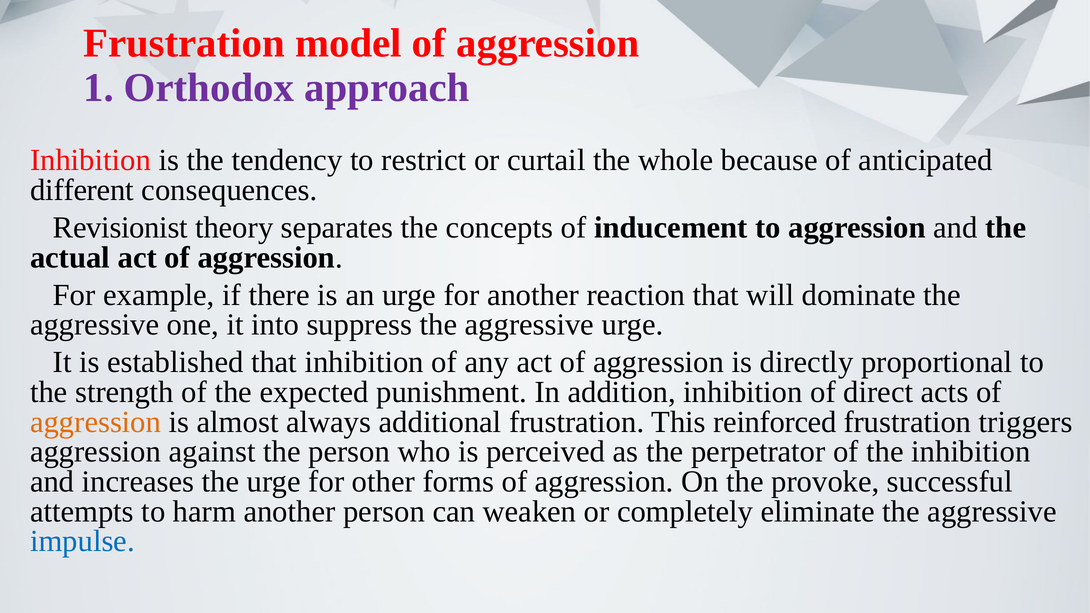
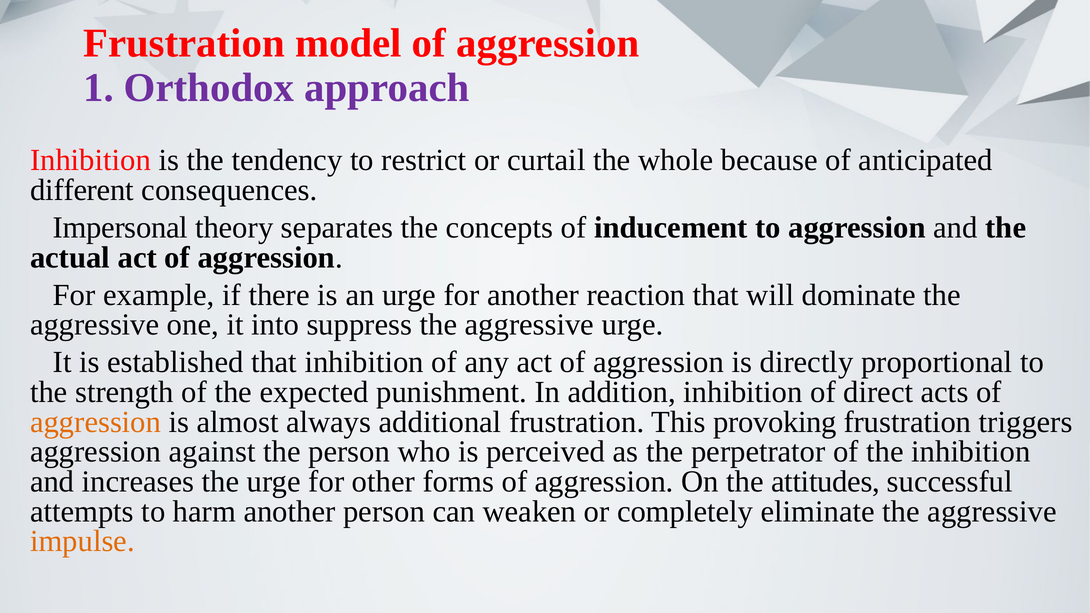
Revisionist: Revisionist -> Impersonal (120, 228)
reinforced: reinforced -> provoking (775, 422)
provoke: provoke -> attitudes (826, 482)
impulse colour: blue -> orange (82, 541)
